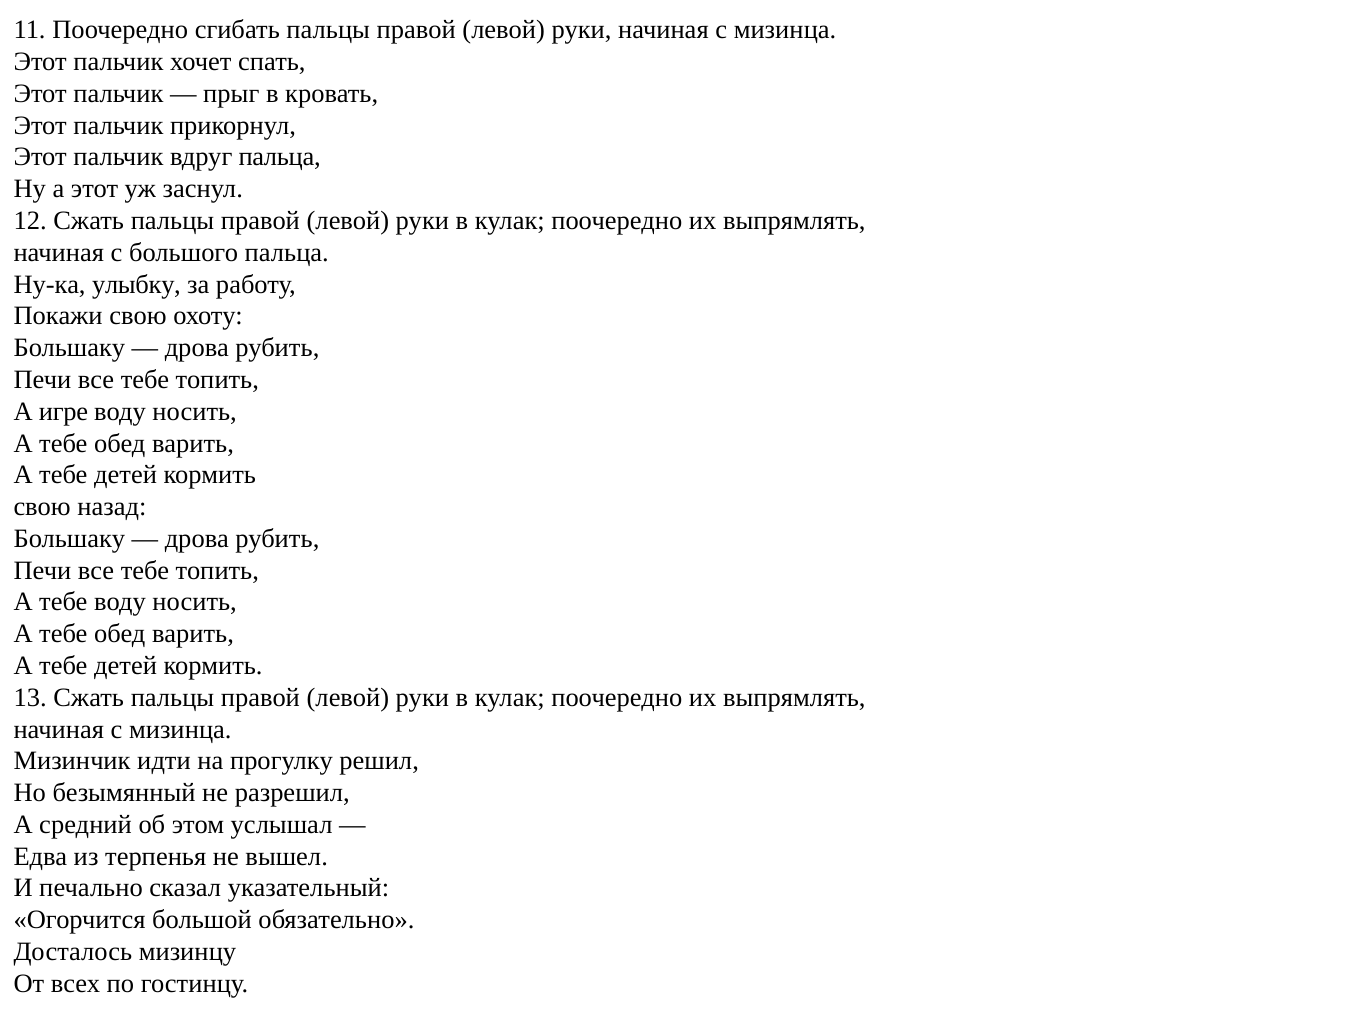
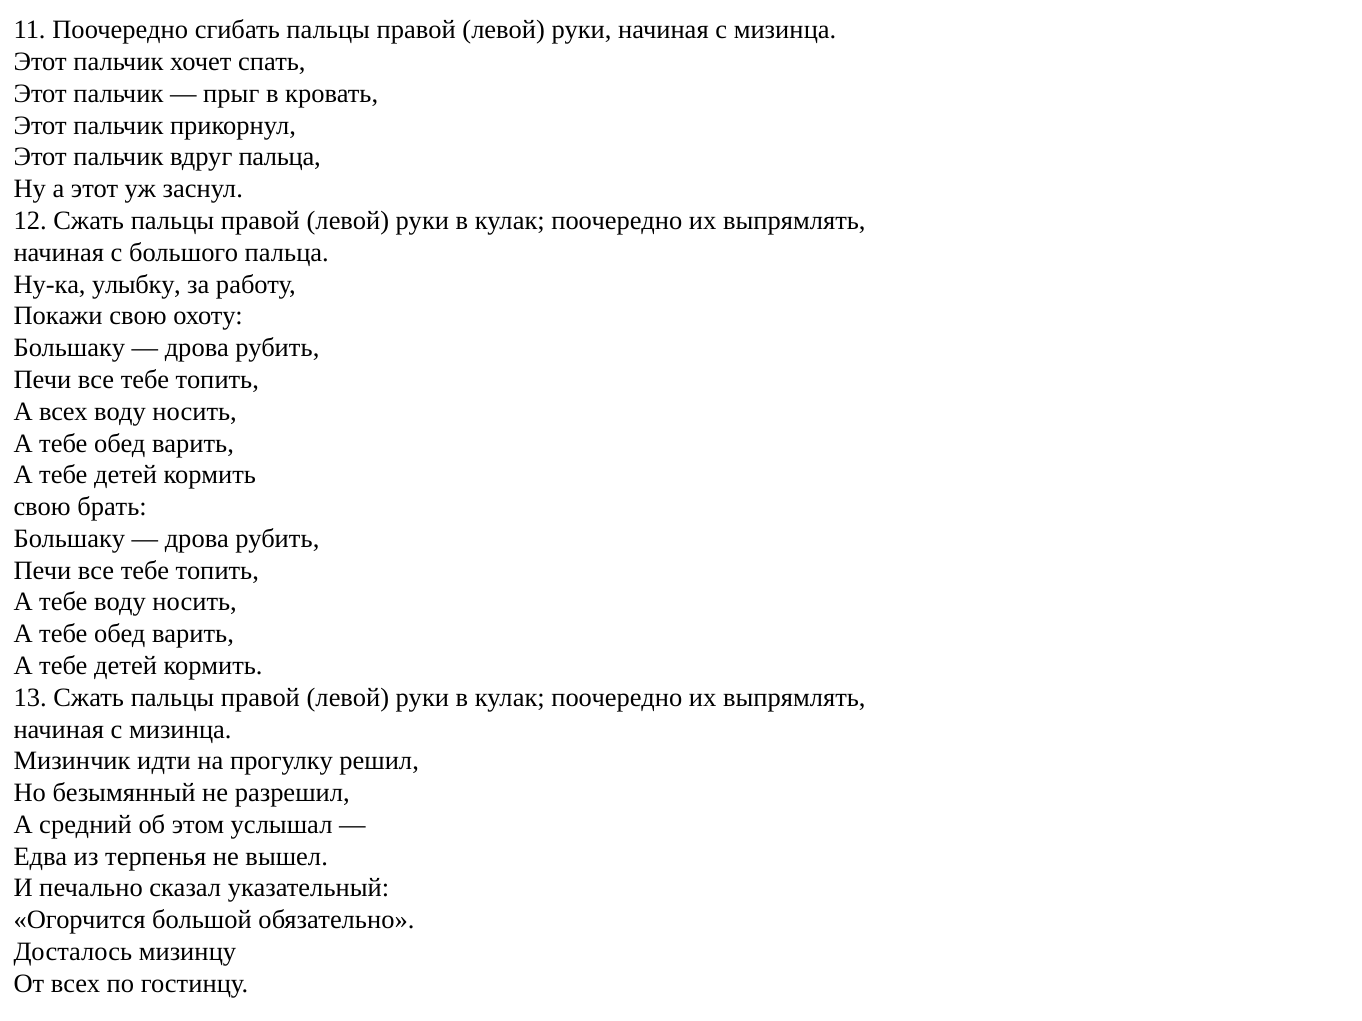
А игре: игре -> всех (63, 412)
назад: назад -> брать (112, 507)
